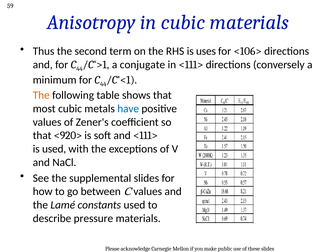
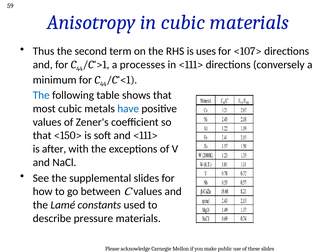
<106>: <106> -> <107> (248, 51)
conjugate: conjugate -> processes (142, 65)
The colour: orange -> blue (41, 95)
<920>: <920> -> <150> (68, 136)
is used: used -> after (54, 149)
